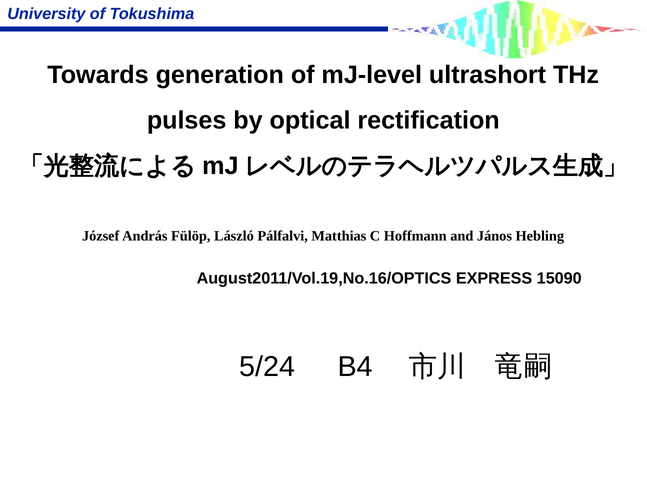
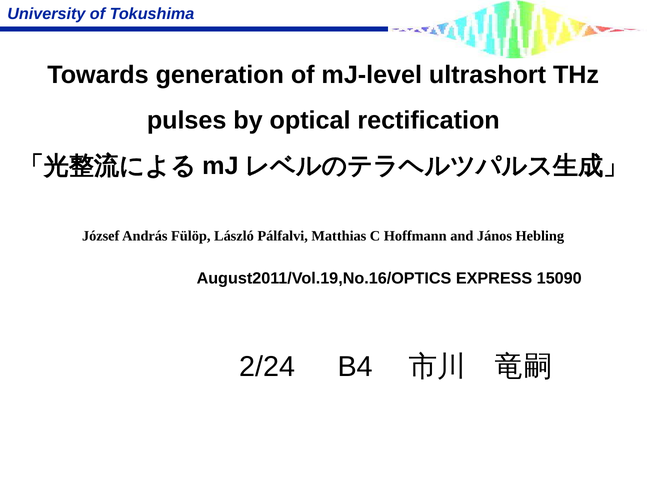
5/24: 5/24 -> 2/24 (267, 367)
